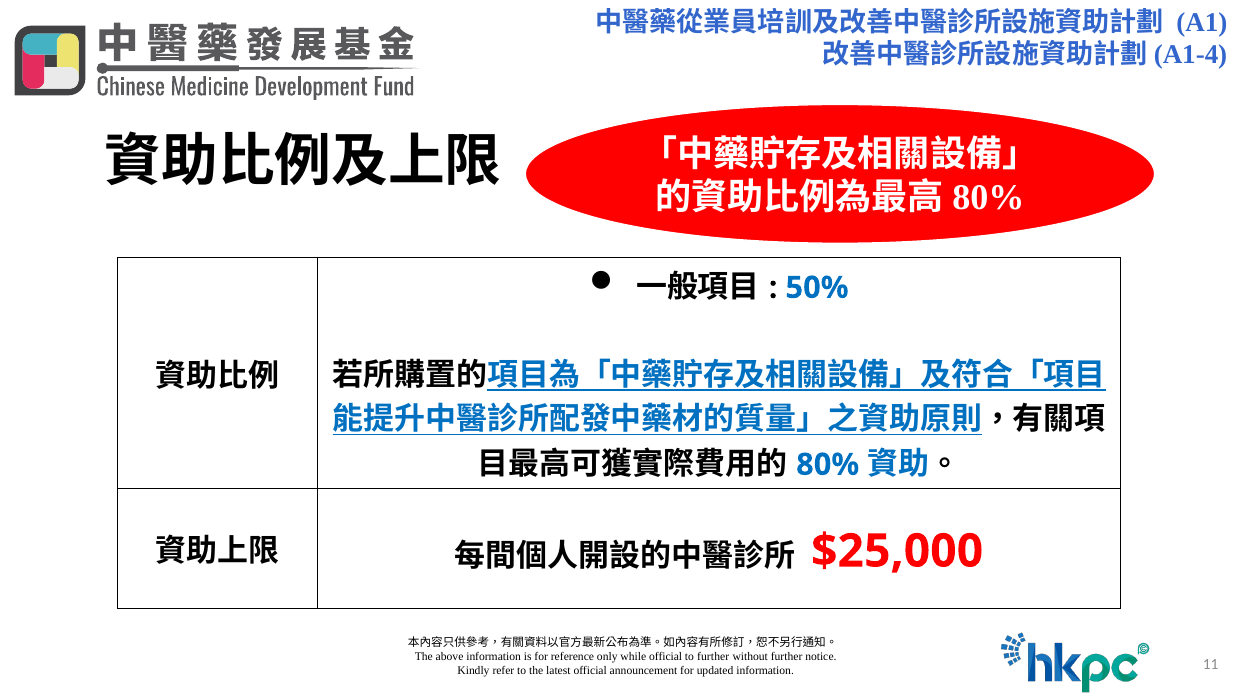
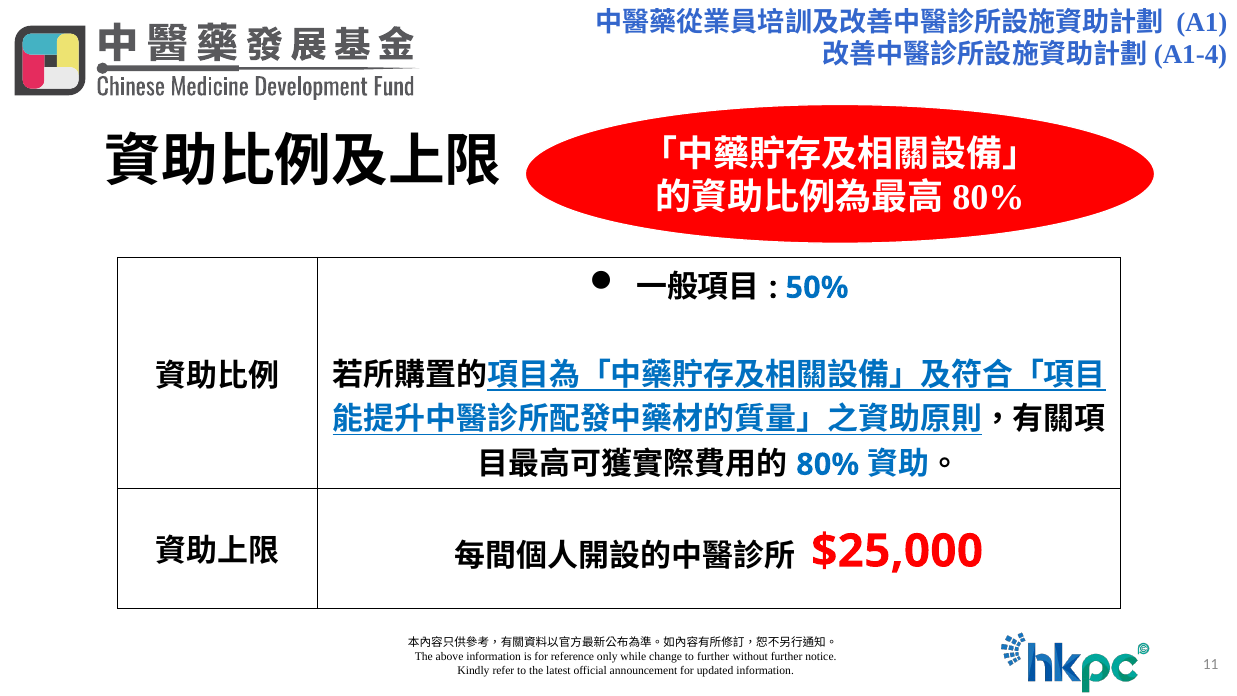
while official: official -> change (666, 656)
